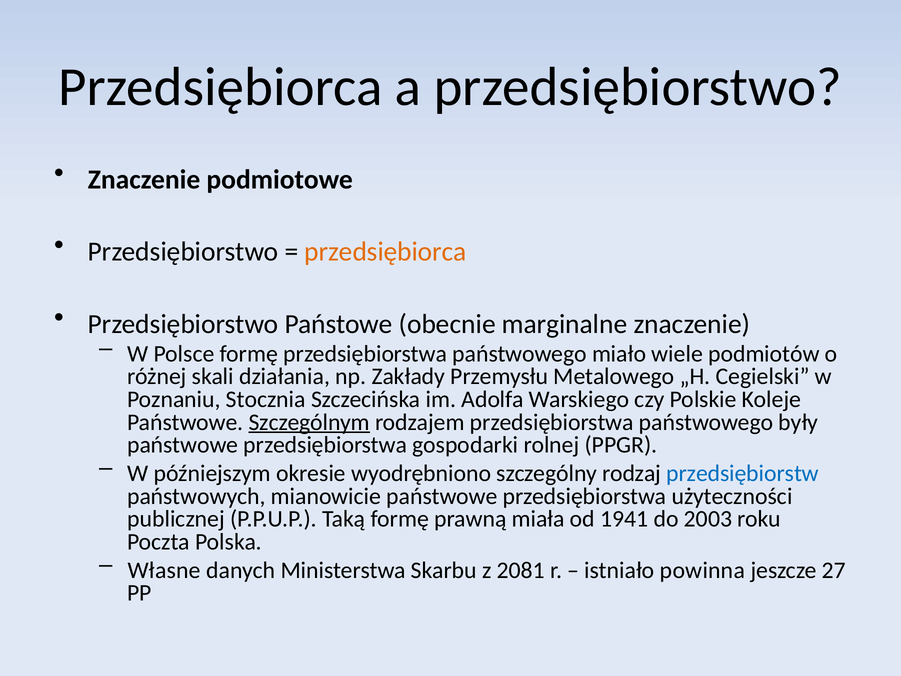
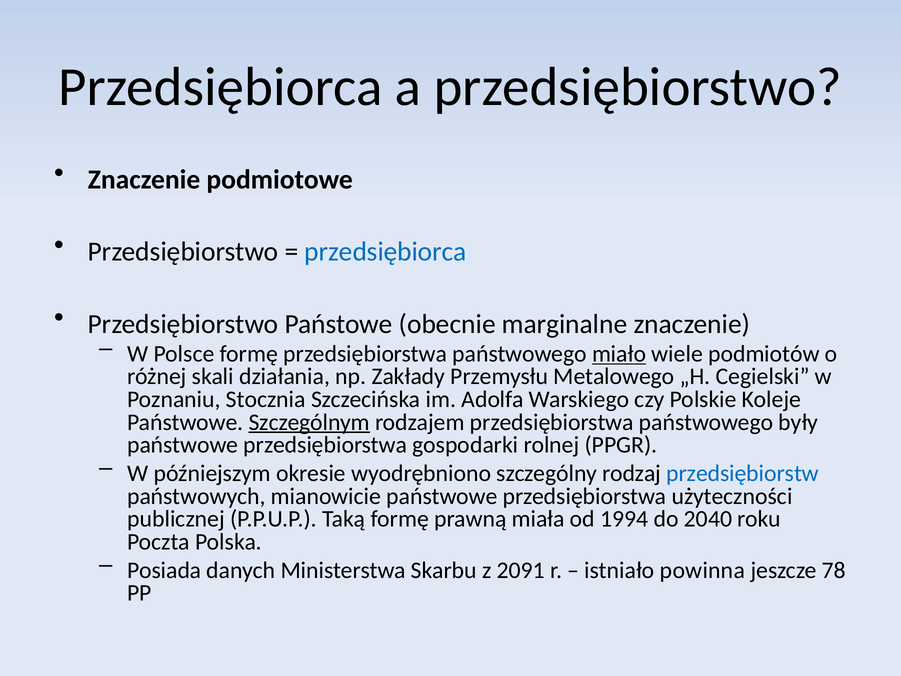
przedsiębiorca colour: orange -> blue (385, 252)
miało underline: none -> present (619, 354)
1941: 1941 -> 1994 (624, 519)
2003: 2003 -> 2040 (708, 519)
Własne: Własne -> Posiada (164, 570)
2081: 2081 -> 2091 (521, 570)
27: 27 -> 78 (834, 570)
